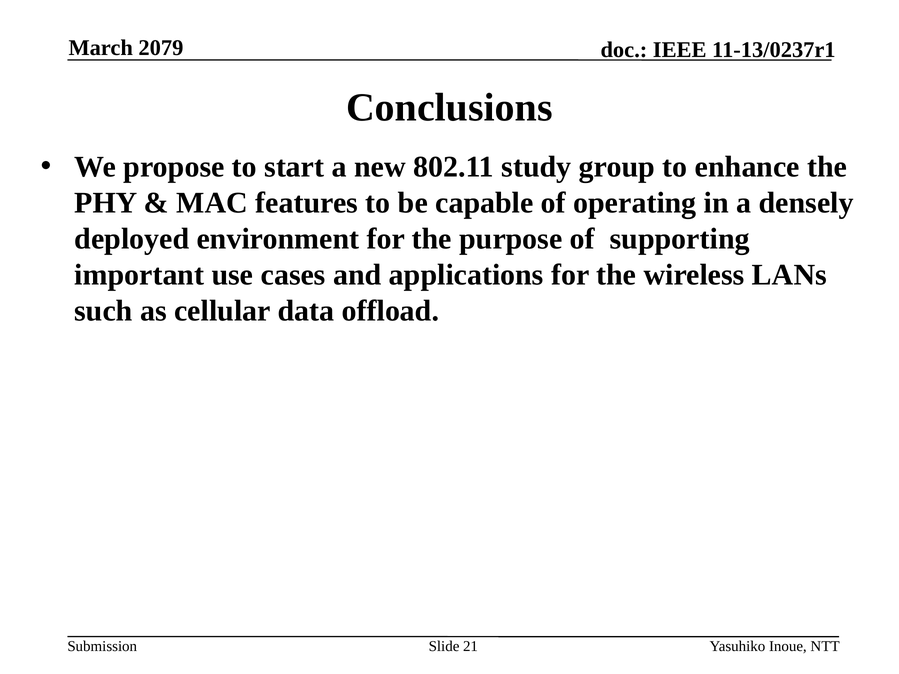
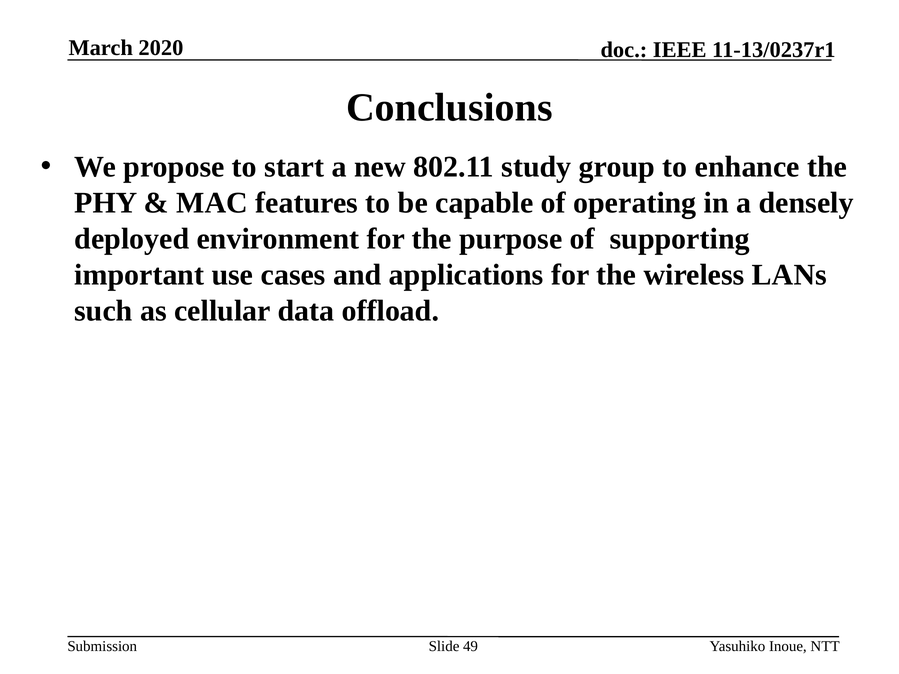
2079: 2079 -> 2020 (161, 48)
21: 21 -> 49 (470, 647)
